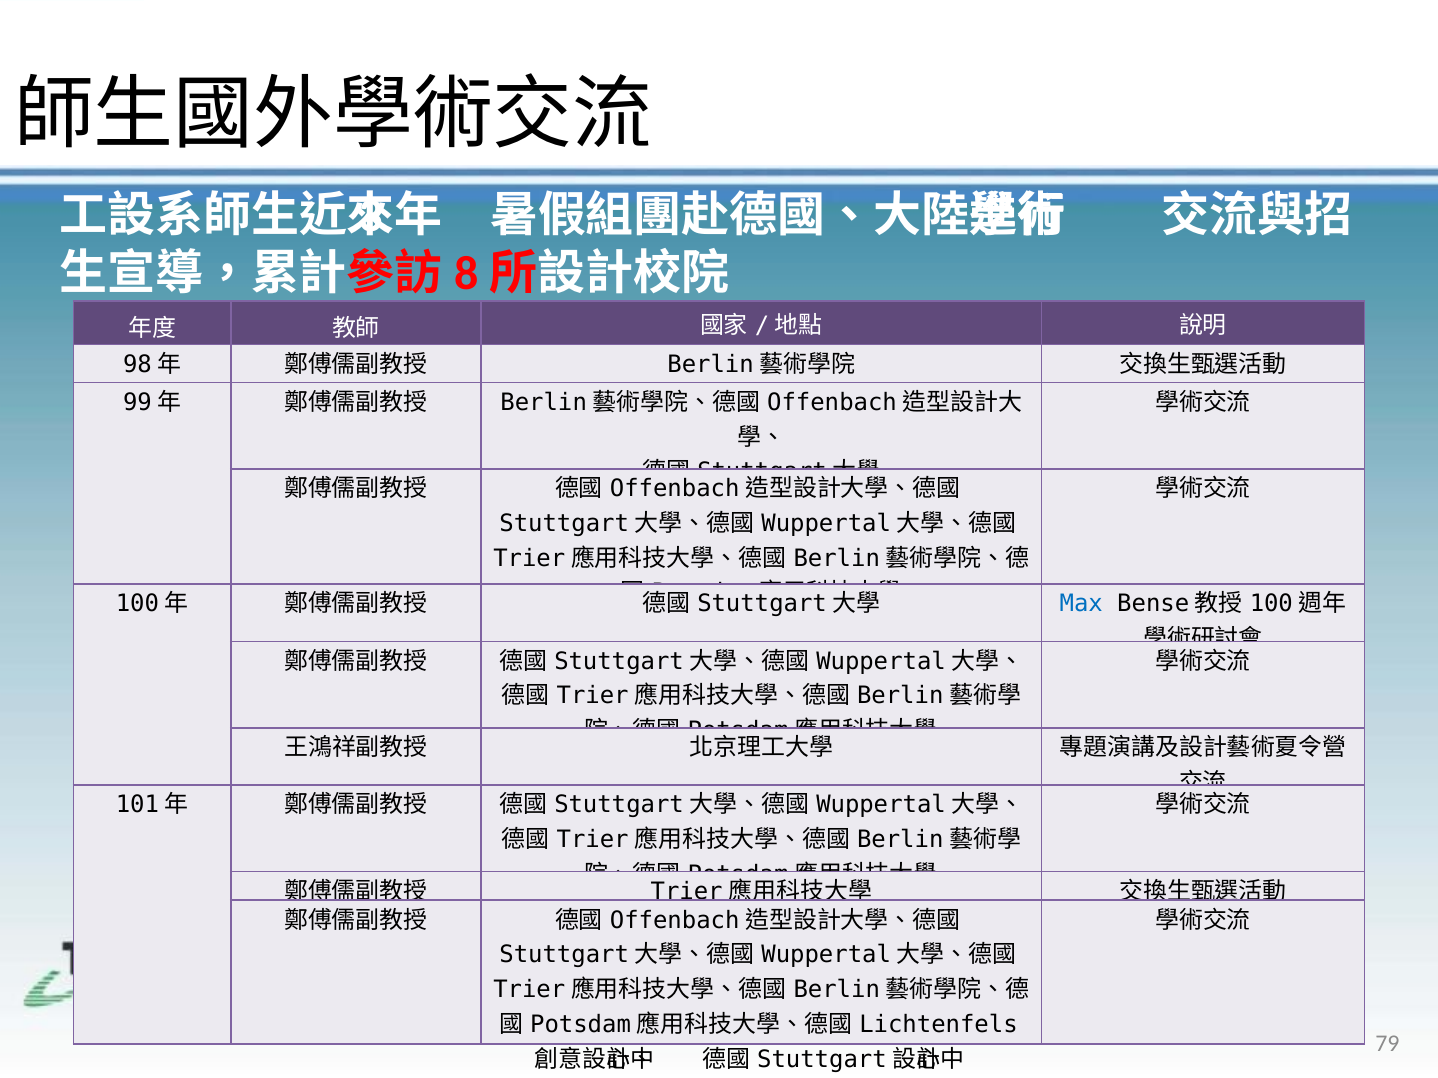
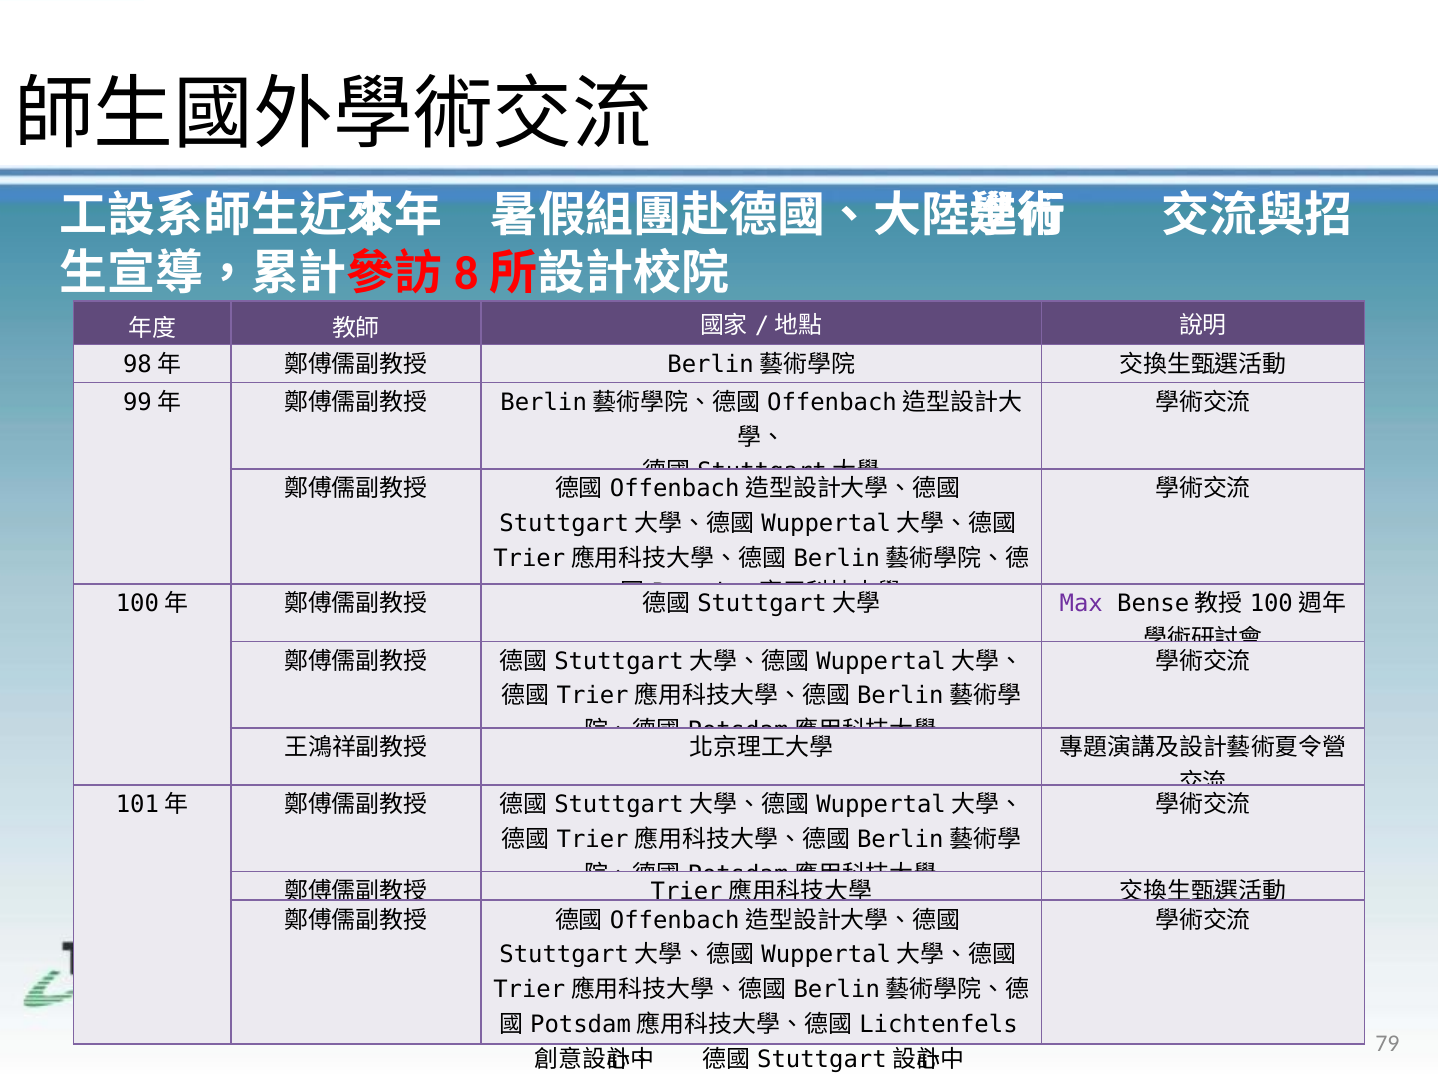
Max colour: blue -> purple (1081, 604)
